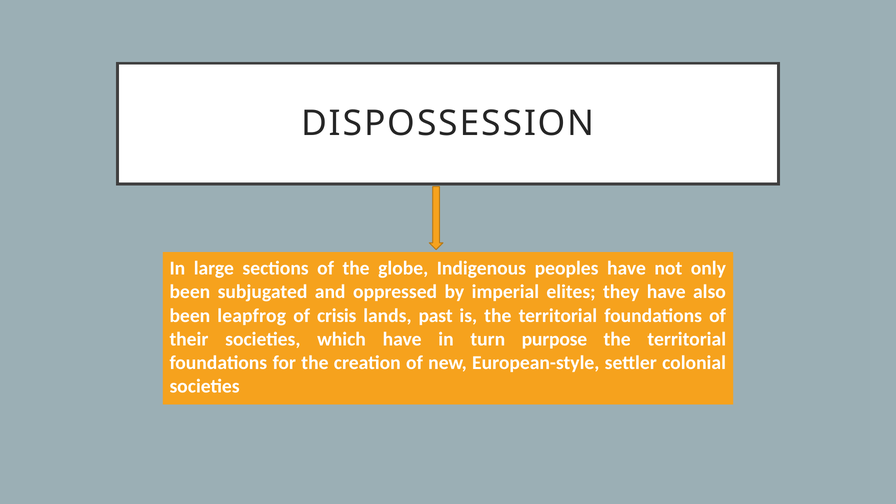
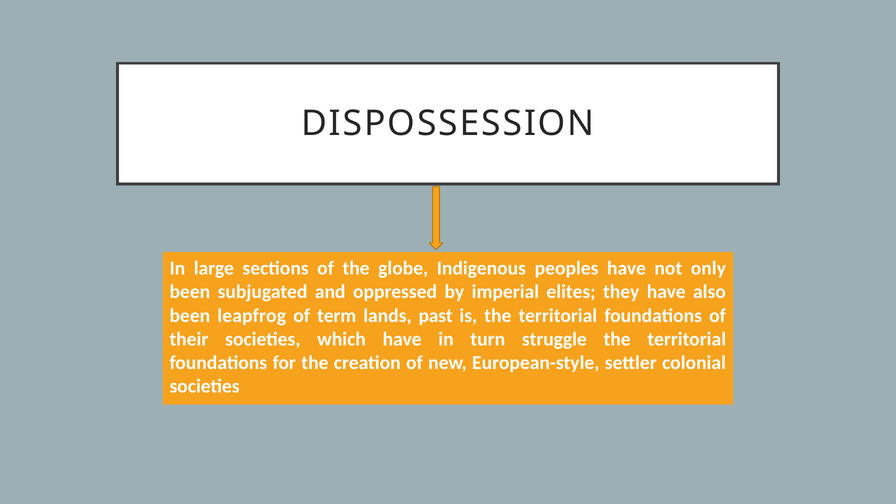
crisis: crisis -> term (337, 316)
purpose: purpose -> struggle (554, 339)
